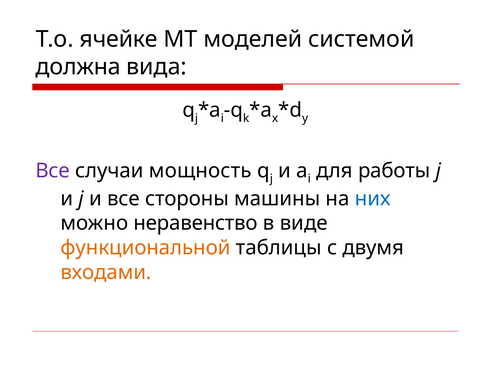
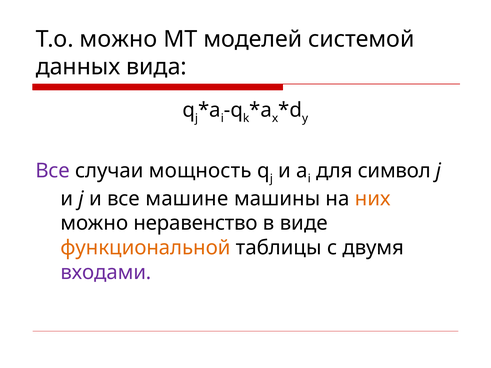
Т.о ячейке: ячейке -> можно (118, 39)
должна: должна -> данных (78, 67)
работы: работы -> символ (394, 171)
стороны: стороны -> машине (187, 199)
них colour: blue -> orange (373, 199)
входами colour: orange -> purple (106, 272)
